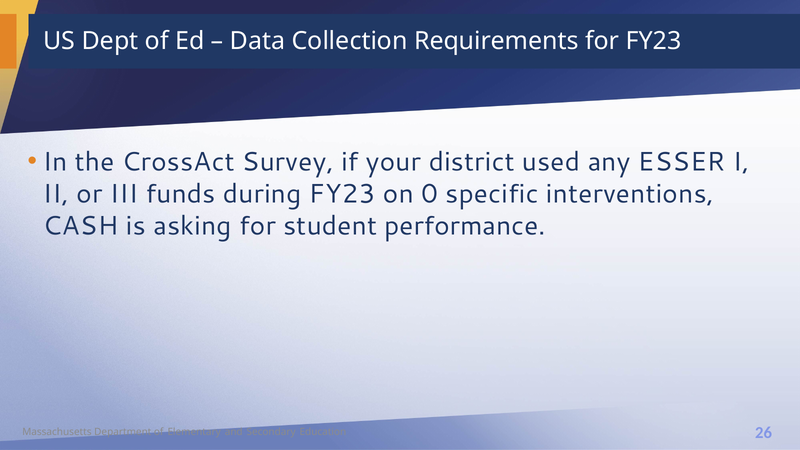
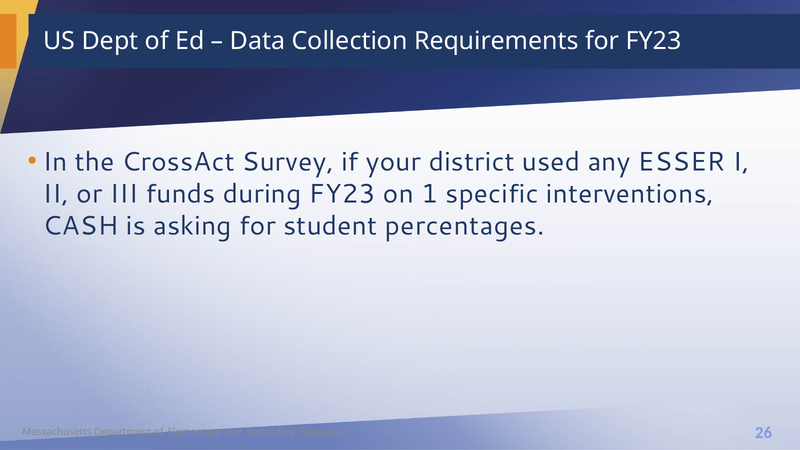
0: 0 -> 1 (430, 194)
performance: performance -> percentages (465, 226)
